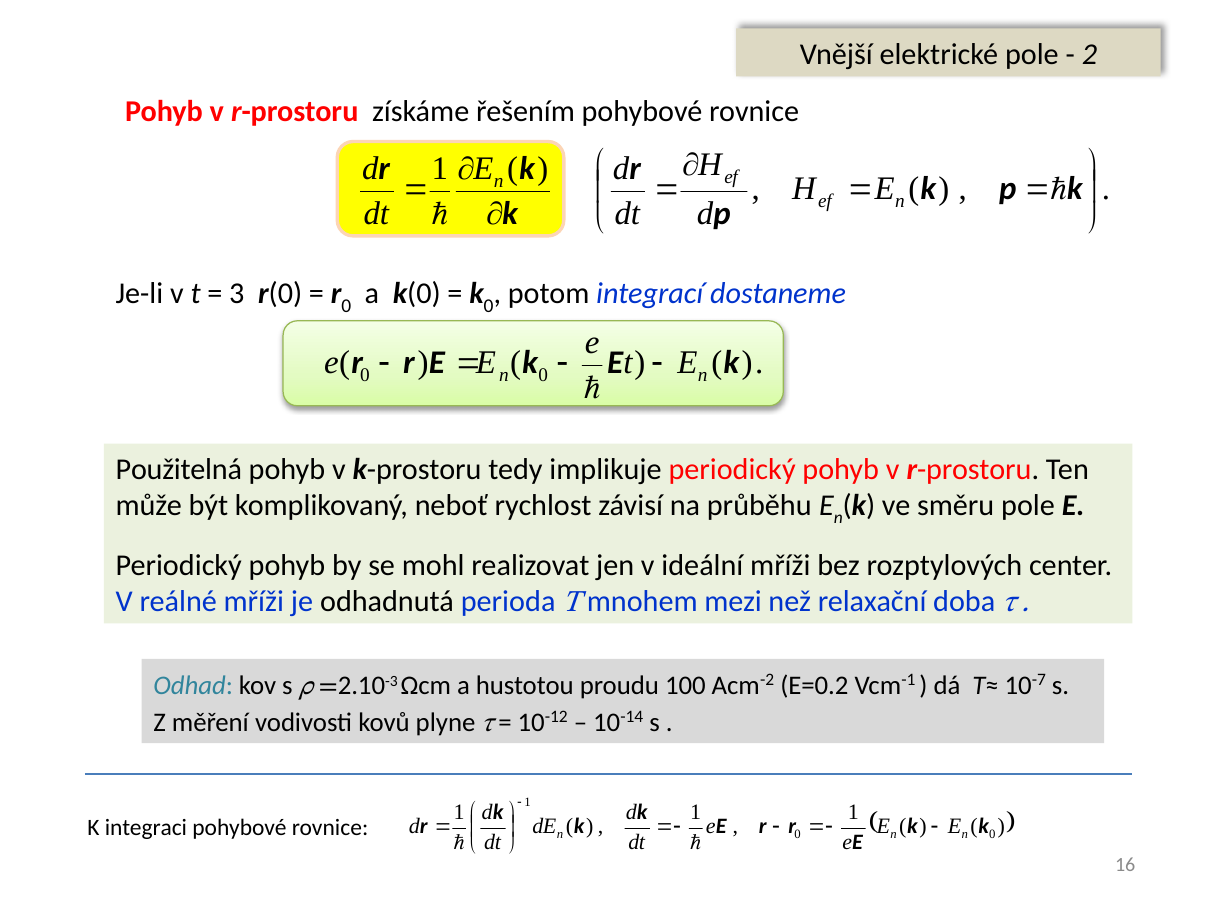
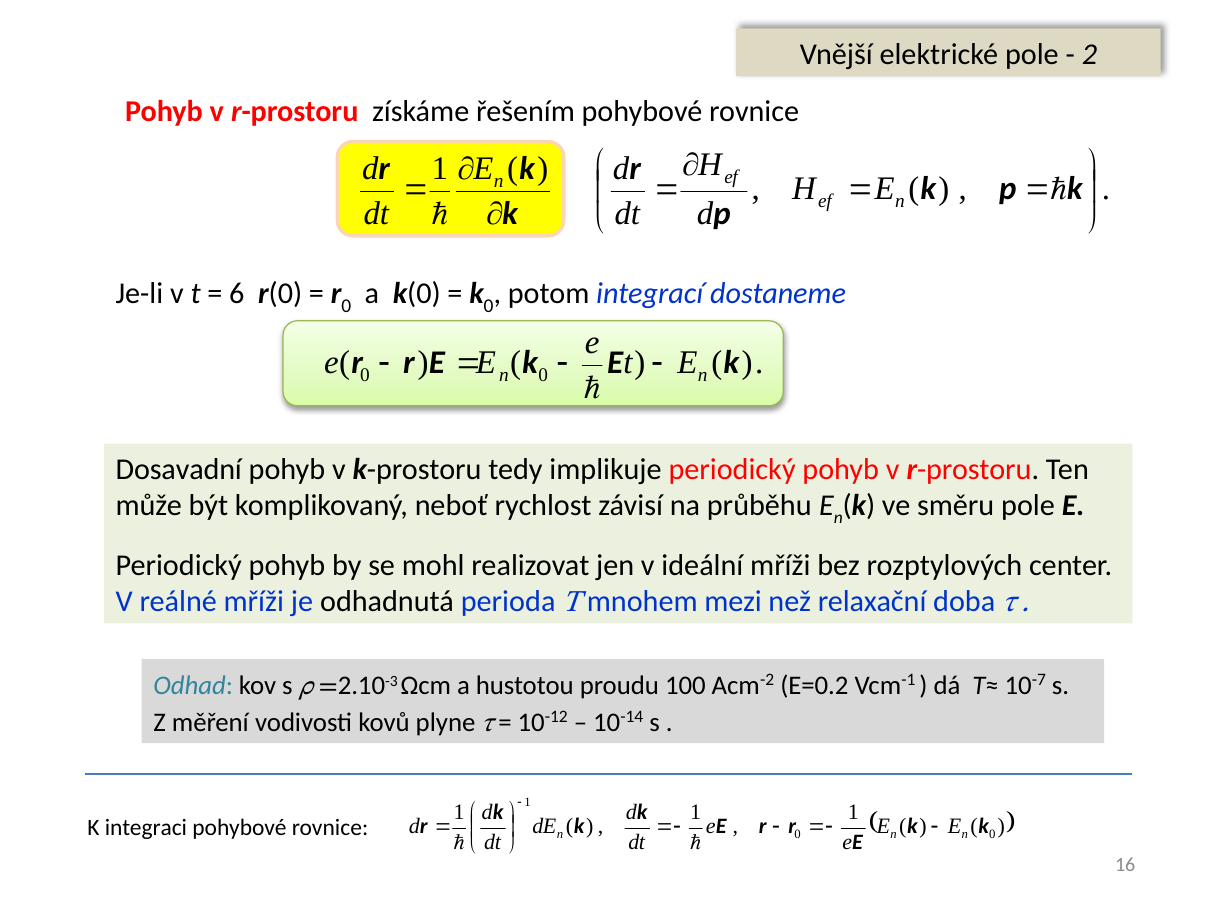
3: 3 -> 6 (237, 294)
Použitelná: Použitelná -> Dosavadní (179, 470)
